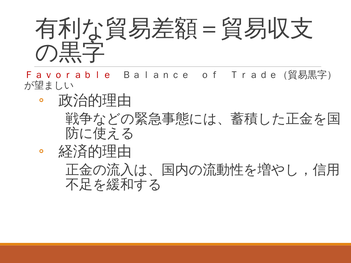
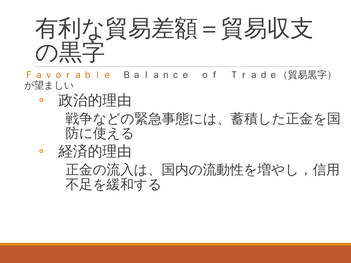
Ｆａｖｏｒａｂｌｅ colour: red -> orange (68, 75)
